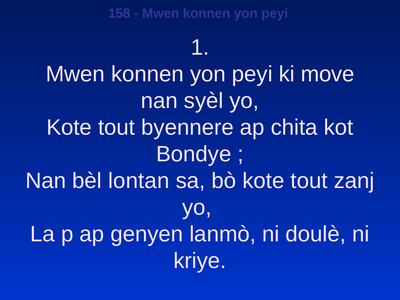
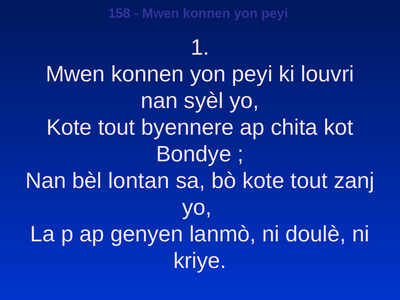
move: move -> louvri (328, 74)
